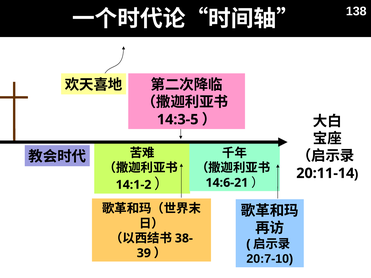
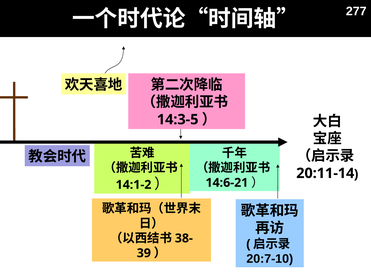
138: 138 -> 277 (356, 11)
